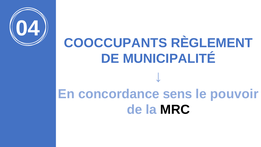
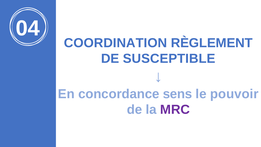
COOCCUPANTS: COOCCUPANTS -> COORDINATION (116, 43)
MUNICIPALITÉ: MUNICIPALITÉ -> SUSCEPTIBLE (169, 59)
MRC colour: black -> purple (175, 109)
